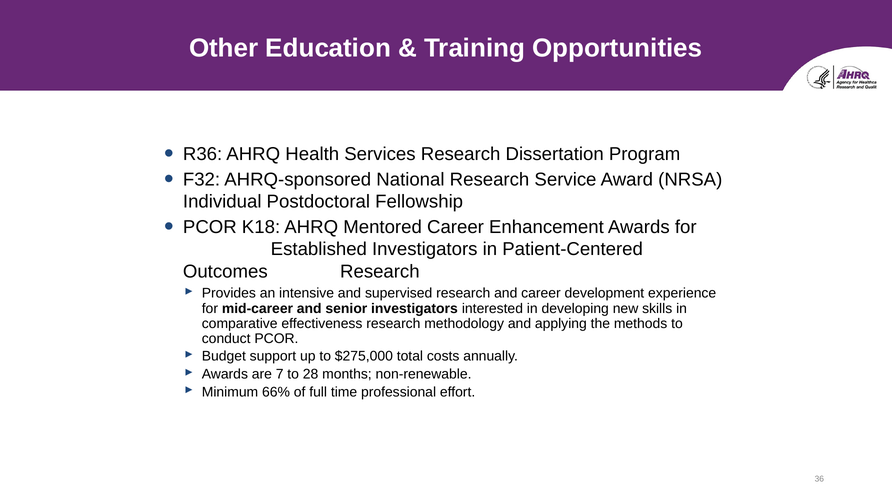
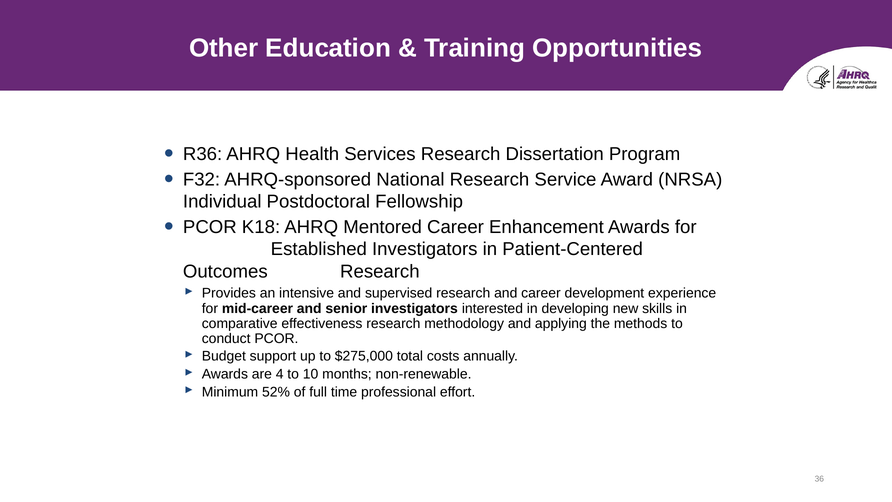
7: 7 -> 4 (280, 374)
28: 28 -> 10 (311, 374)
66%: 66% -> 52% (276, 392)
